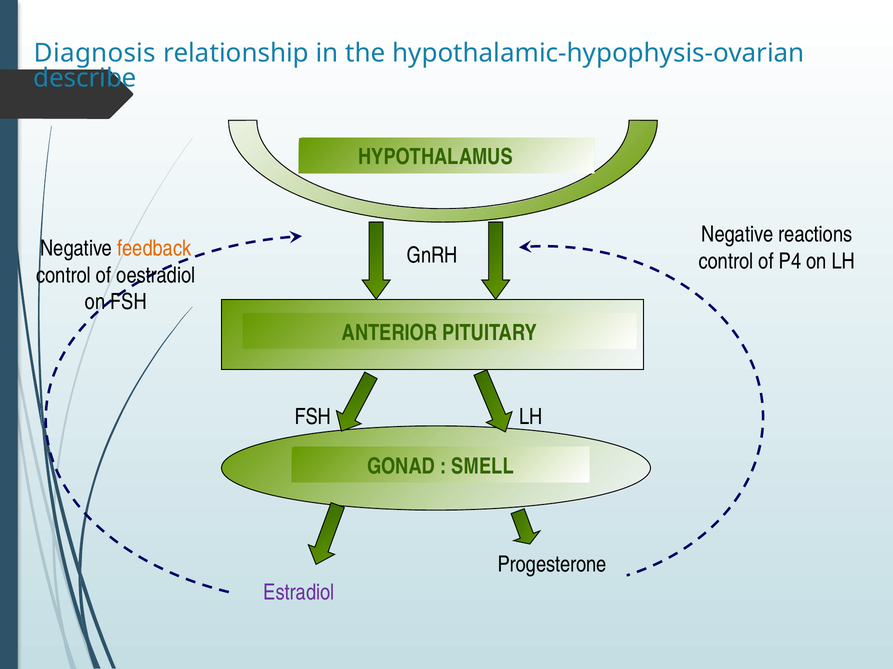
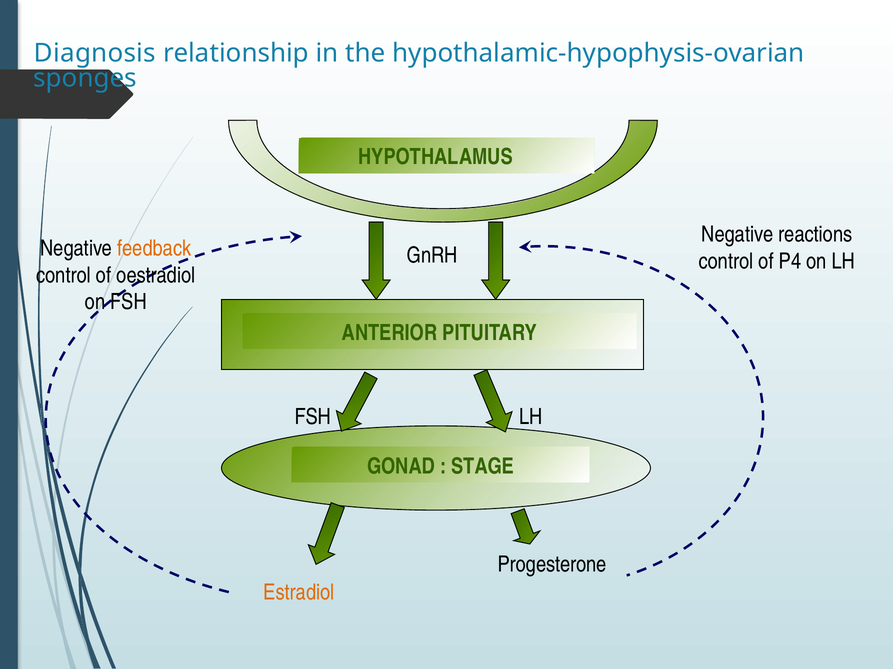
describe: describe -> sponges (85, 78)
SMELL: SMELL -> STAGE (483, 467)
Estradiol colour: purple -> orange (299, 593)
